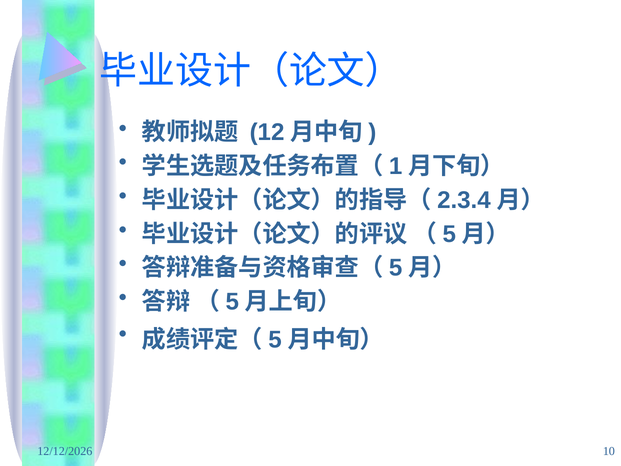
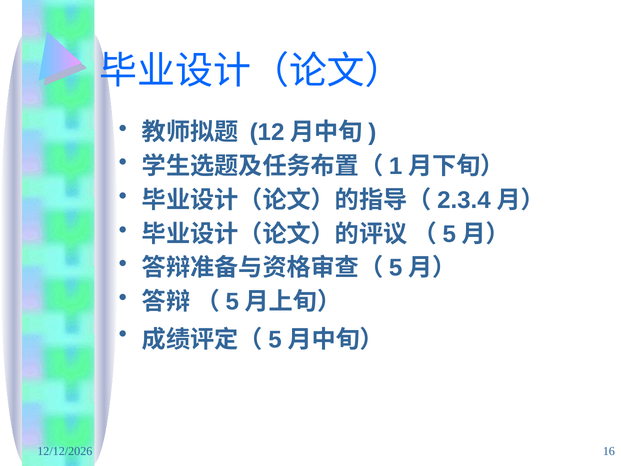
10: 10 -> 16 (609, 451)
